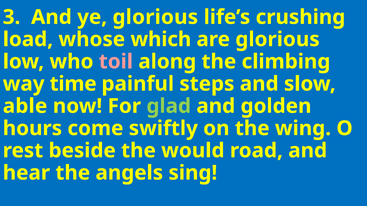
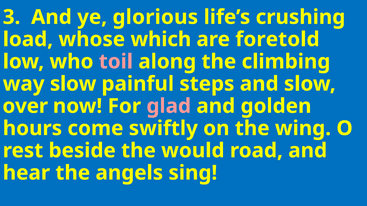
are glorious: glorious -> foretold (277, 39)
way time: time -> slow (73, 84)
able: able -> over (25, 106)
glad colour: light green -> pink (169, 106)
